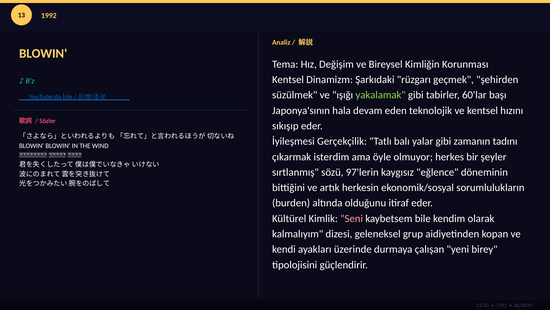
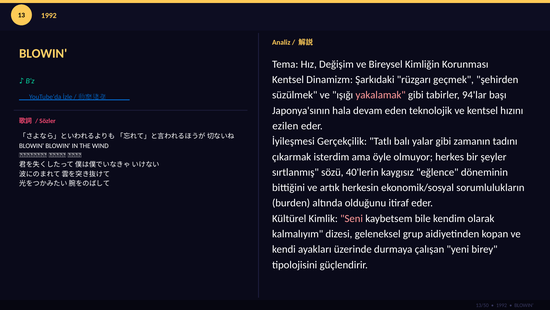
yakalamak colour: light green -> pink (381, 95)
60'lar: 60'lar -> 94'lar (474, 95)
sıkışıp: sıkışıp -> ezilen (285, 126)
97'lerin: 97'lerin -> 40'lerin (362, 172)
